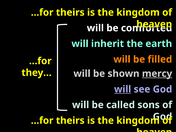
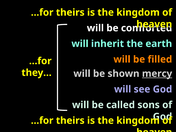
will underline: present -> none (123, 89)
